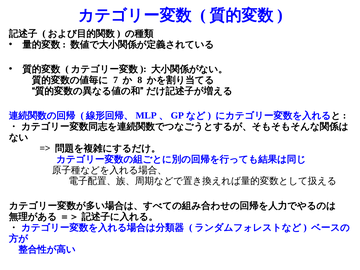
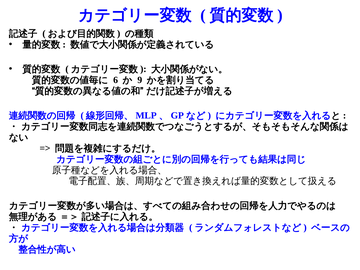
7: 7 -> 6 (116, 80)
8: 8 -> 9 (140, 80)
